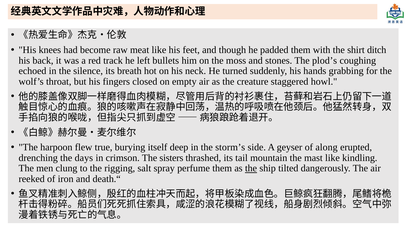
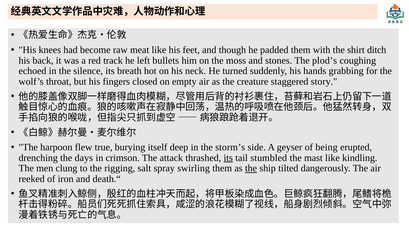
howl: howl -> story (324, 82)
along: along -> being (327, 147)
sisters: sisters -> attack (171, 158)
its underline: none -> present (228, 158)
mountain: mountain -> stumbled (269, 158)
perfume: perfume -> swirling (194, 168)
